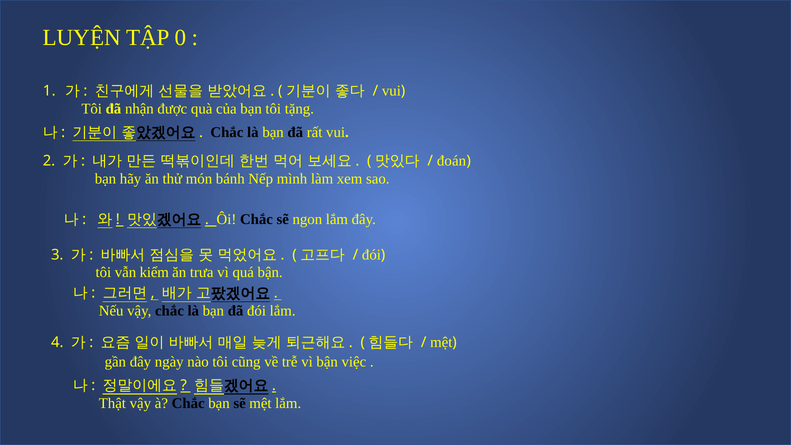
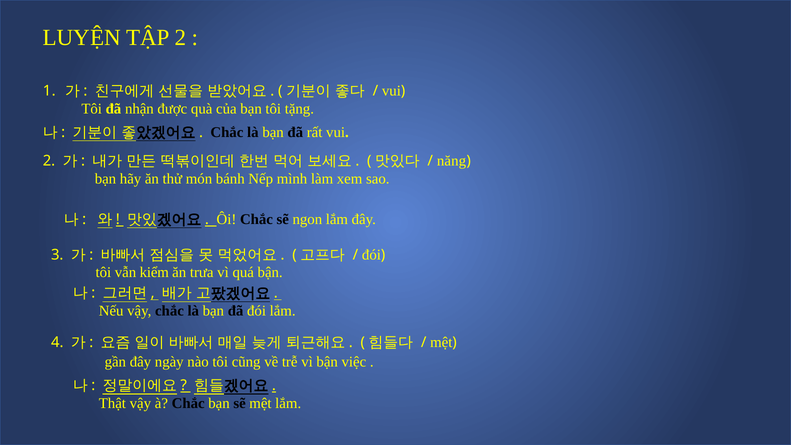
TẬP 0: 0 -> 2 (180, 37)
đoán: đoán -> năng (452, 161)
